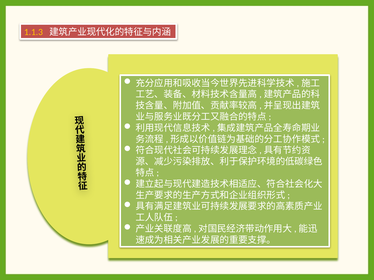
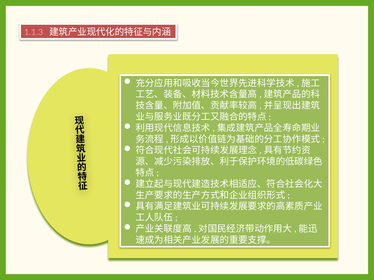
1.1.3 colour: yellow -> pink (33, 32)
